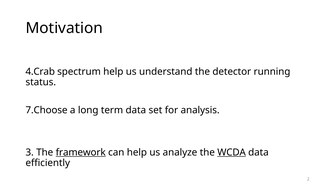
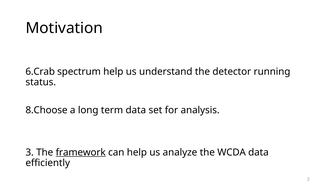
4.Crab: 4.Crab -> 6.Crab (40, 72)
7.Choose: 7.Choose -> 8.Choose (47, 111)
WCDA underline: present -> none (232, 153)
